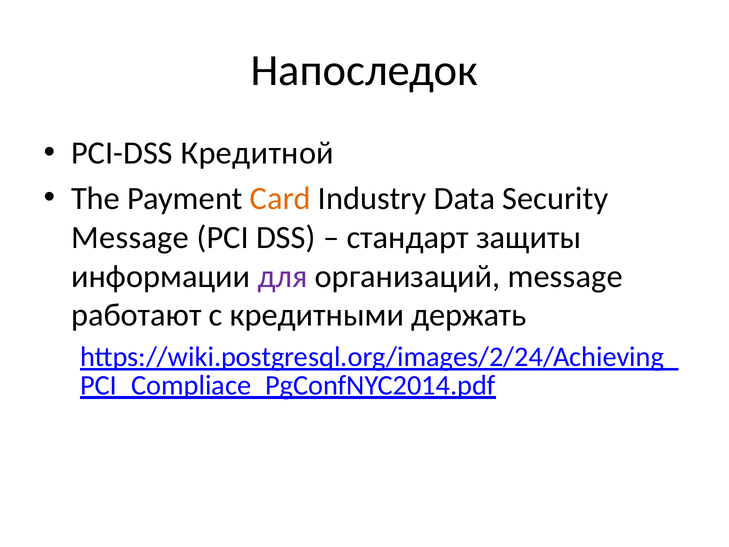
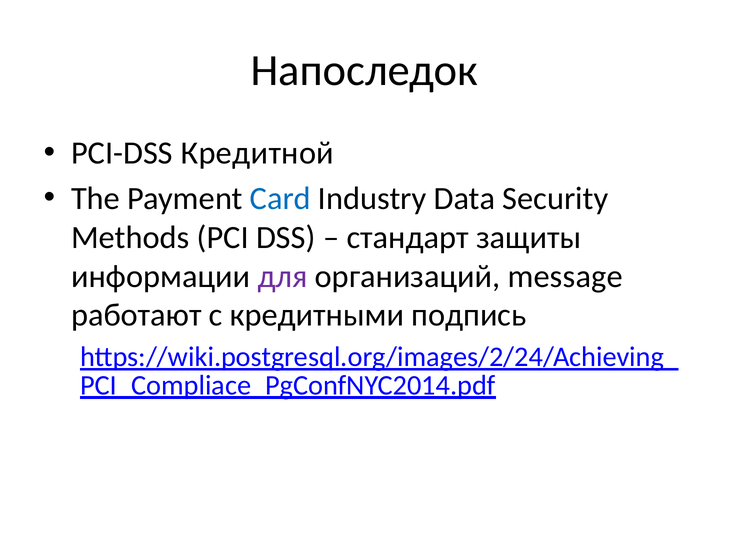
Card colour: orange -> blue (280, 198)
Message: Message -> Methods (130, 237)
держать: держать -> подпись (469, 315)
